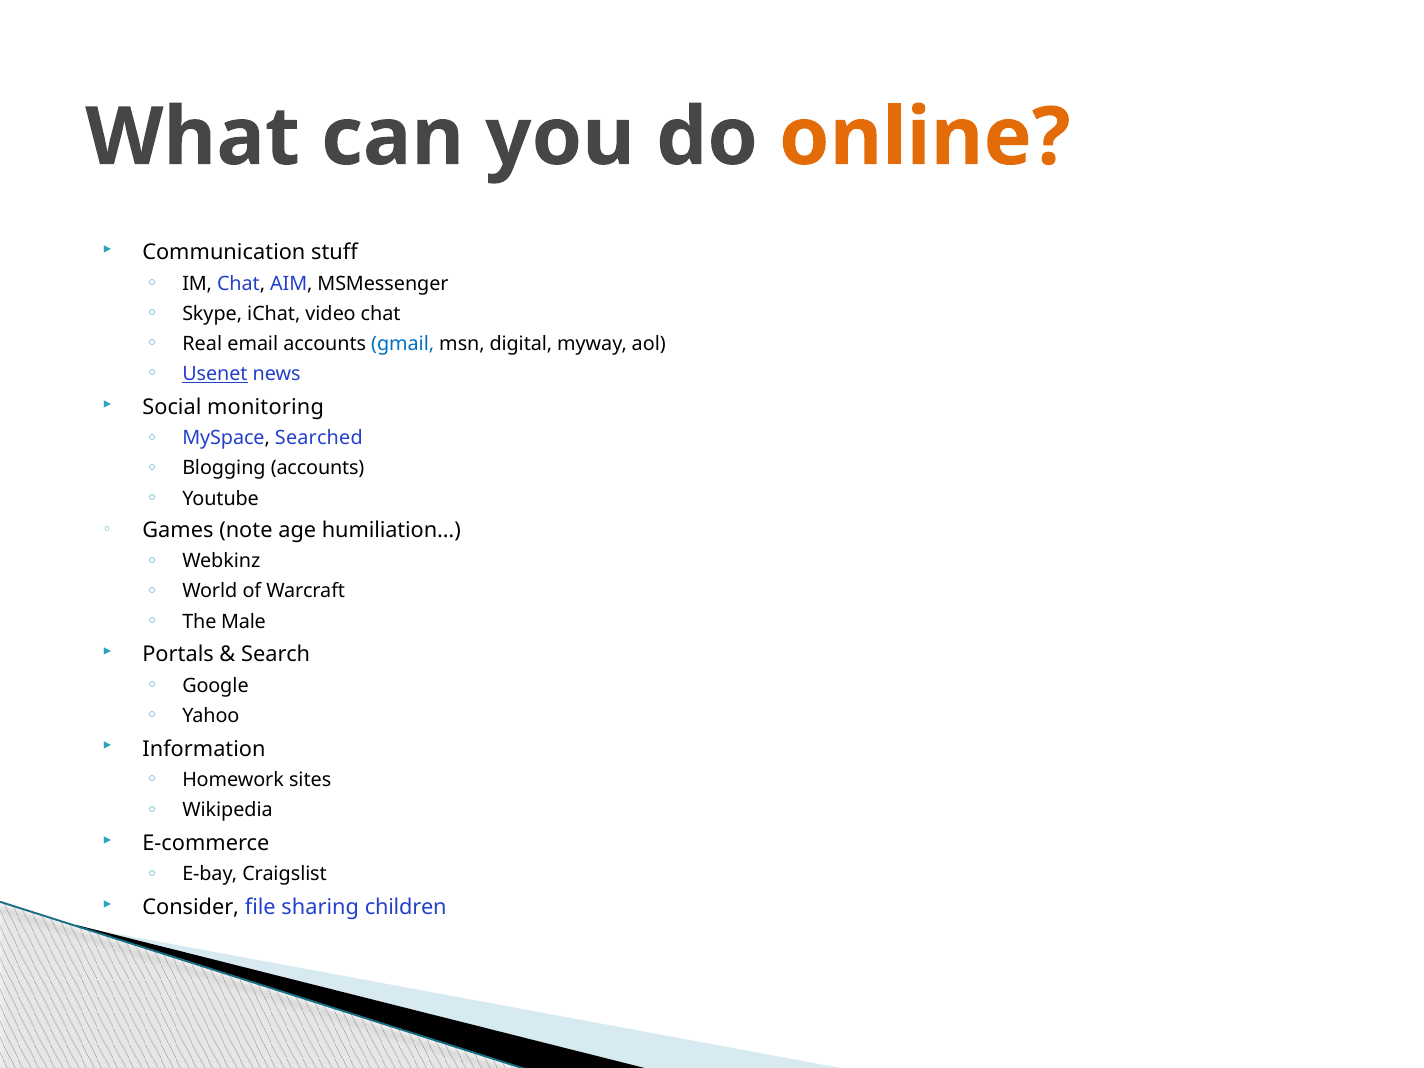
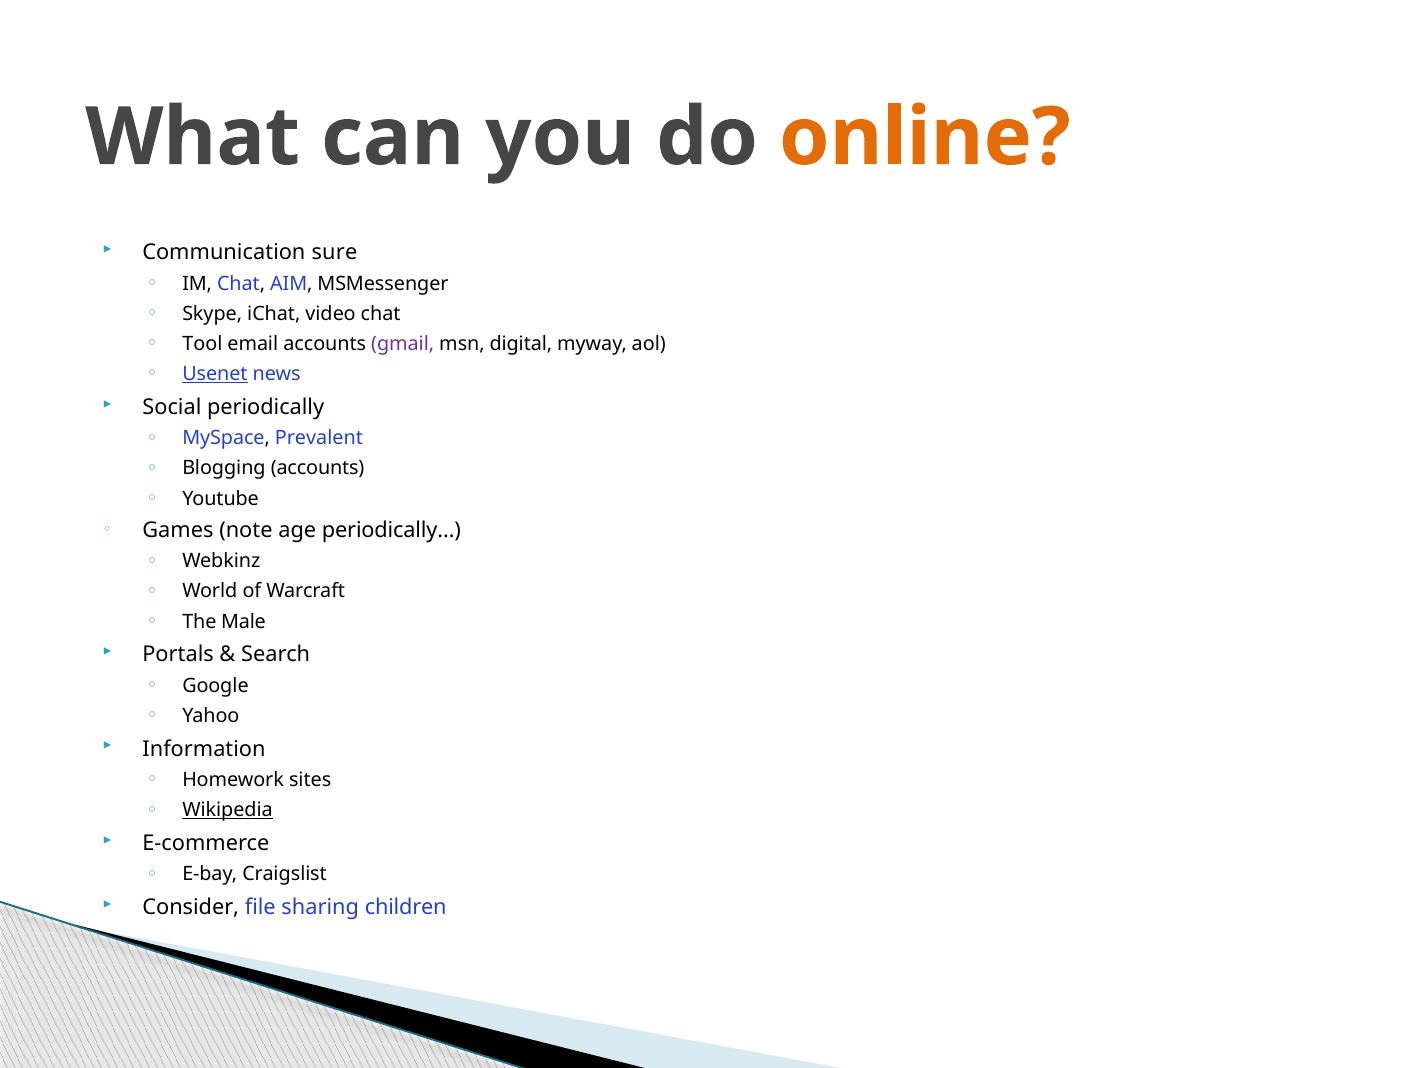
stuff: stuff -> sure (334, 252)
Real: Real -> Tool (202, 344)
gmail colour: blue -> purple (403, 344)
monitoring: monitoring -> periodically (266, 407)
Searched: Searched -> Prevalent (319, 438)
humiliation…: humiliation… -> periodically… (391, 530)
Wikipedia underline: none -> present (227, 810)
